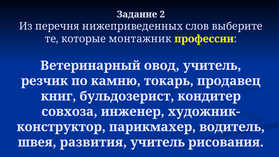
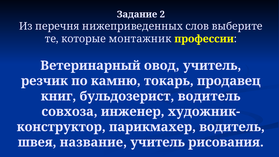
бульдозерист кондитер: кондитер -> водитель (209, 96)
развития: развития -> название (93, 142)
